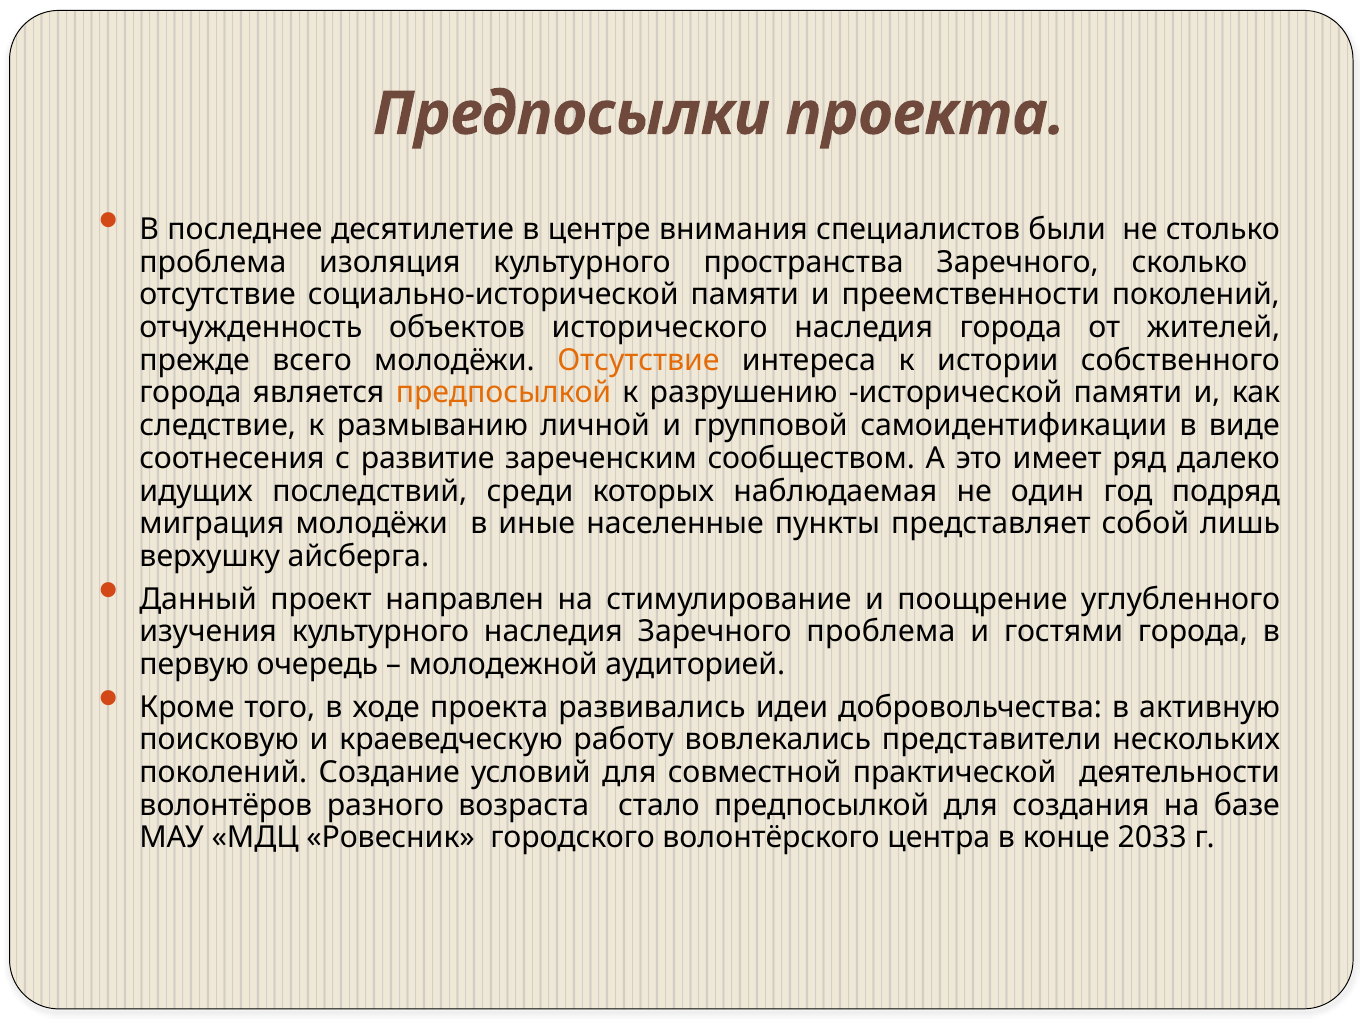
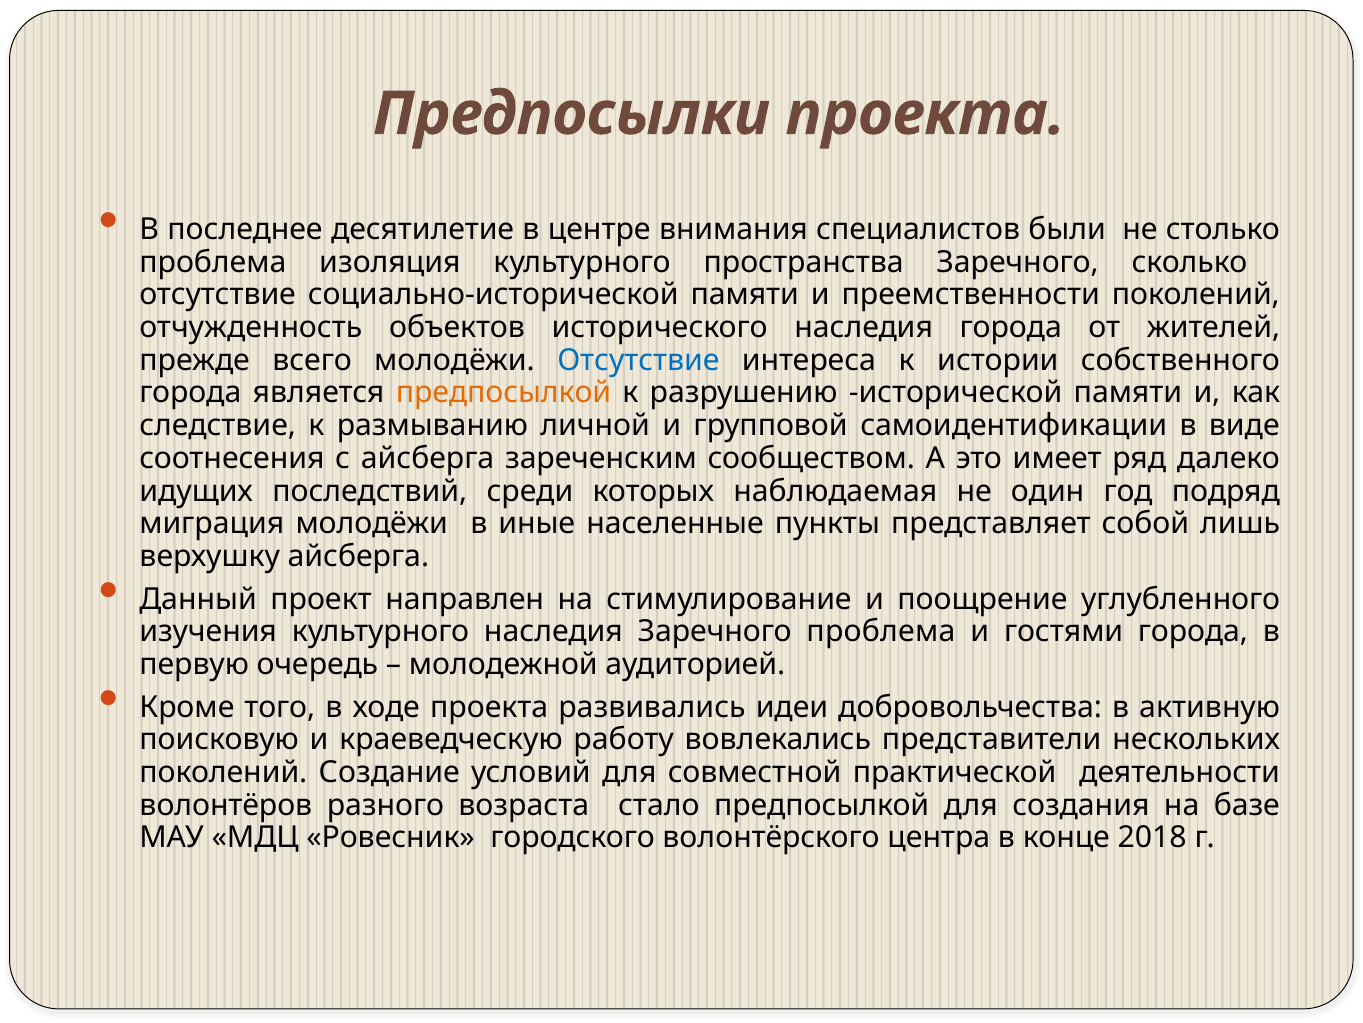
Отсутствие colour: orange -> blue (638, 360)
с развитие: развитие -> айсберга (428, 458)
2033: 2033 -> 2018 (1152, 837)
